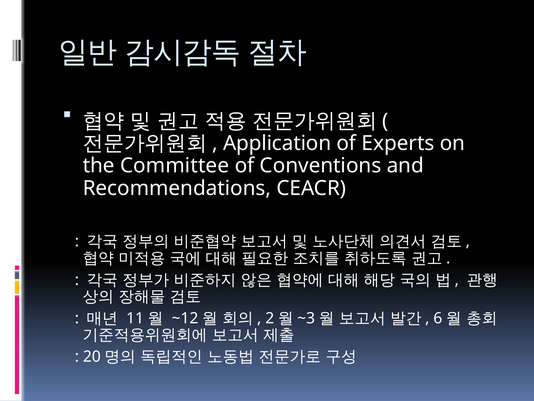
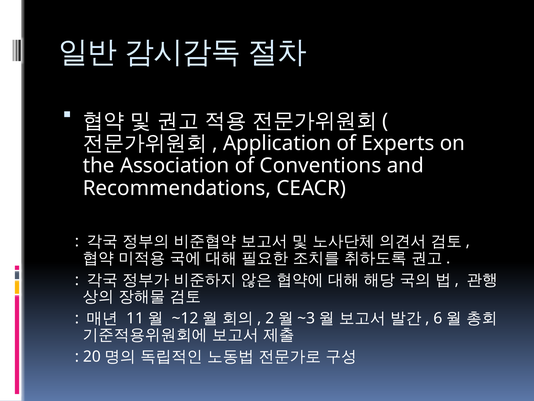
Committee: Committee -> Association (175, 166)
